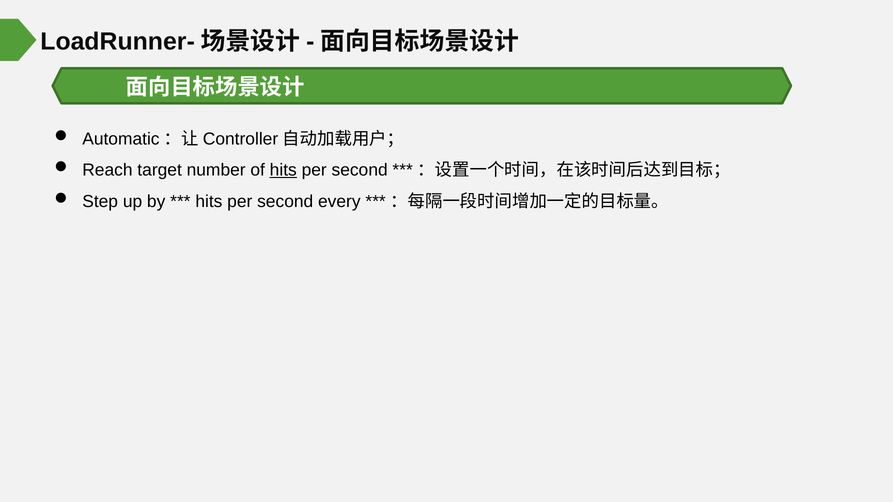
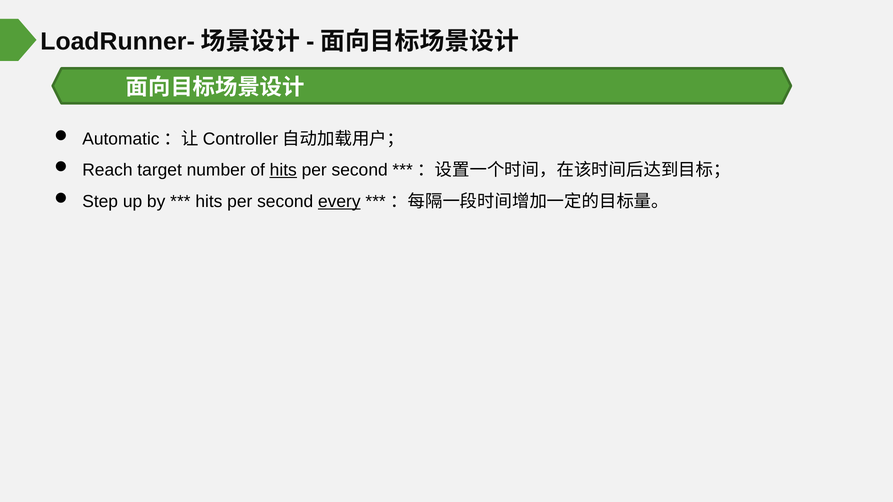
every underline: none -> present (339, 201)
